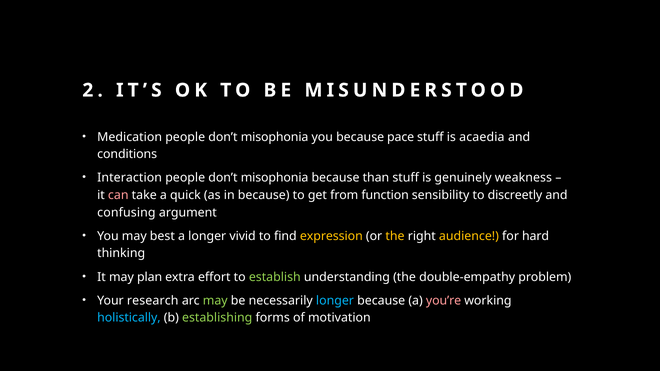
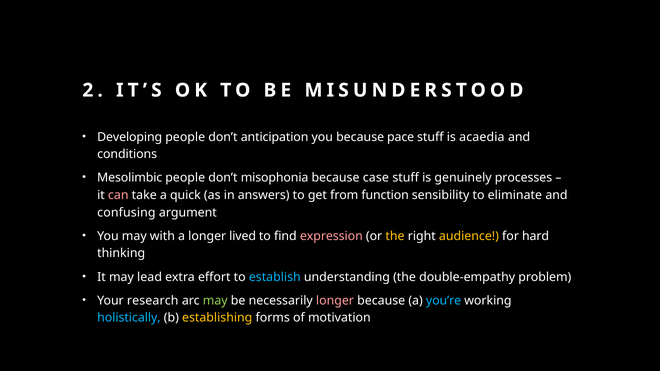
Medication: Medication -> Developing (130, 137)
misophonia: misophonia -> anticipation (275, 137)
Interaction: Interaction -> Mesolimbic (130, 178)
than: than -> case (376, 178)
weakness: weakness -> processes (524, 178)
in because: because -> answers (264, 195)
discreetly: discreetly -> eliminate (515, 195)
best: best -> with (162, 236)
vivid: vivid -> lived (243, 236)
expression colour: yellow -> pink (331, 236)
plan: plan -> lead (150, 277)
establish colour: light green -> light blue (275, 277)
longer colour: light blue -> pink (335, 301)
you’re colour: pink -> light blue (444, 301)
establishing colour: light green -> yellow (217, 318)
